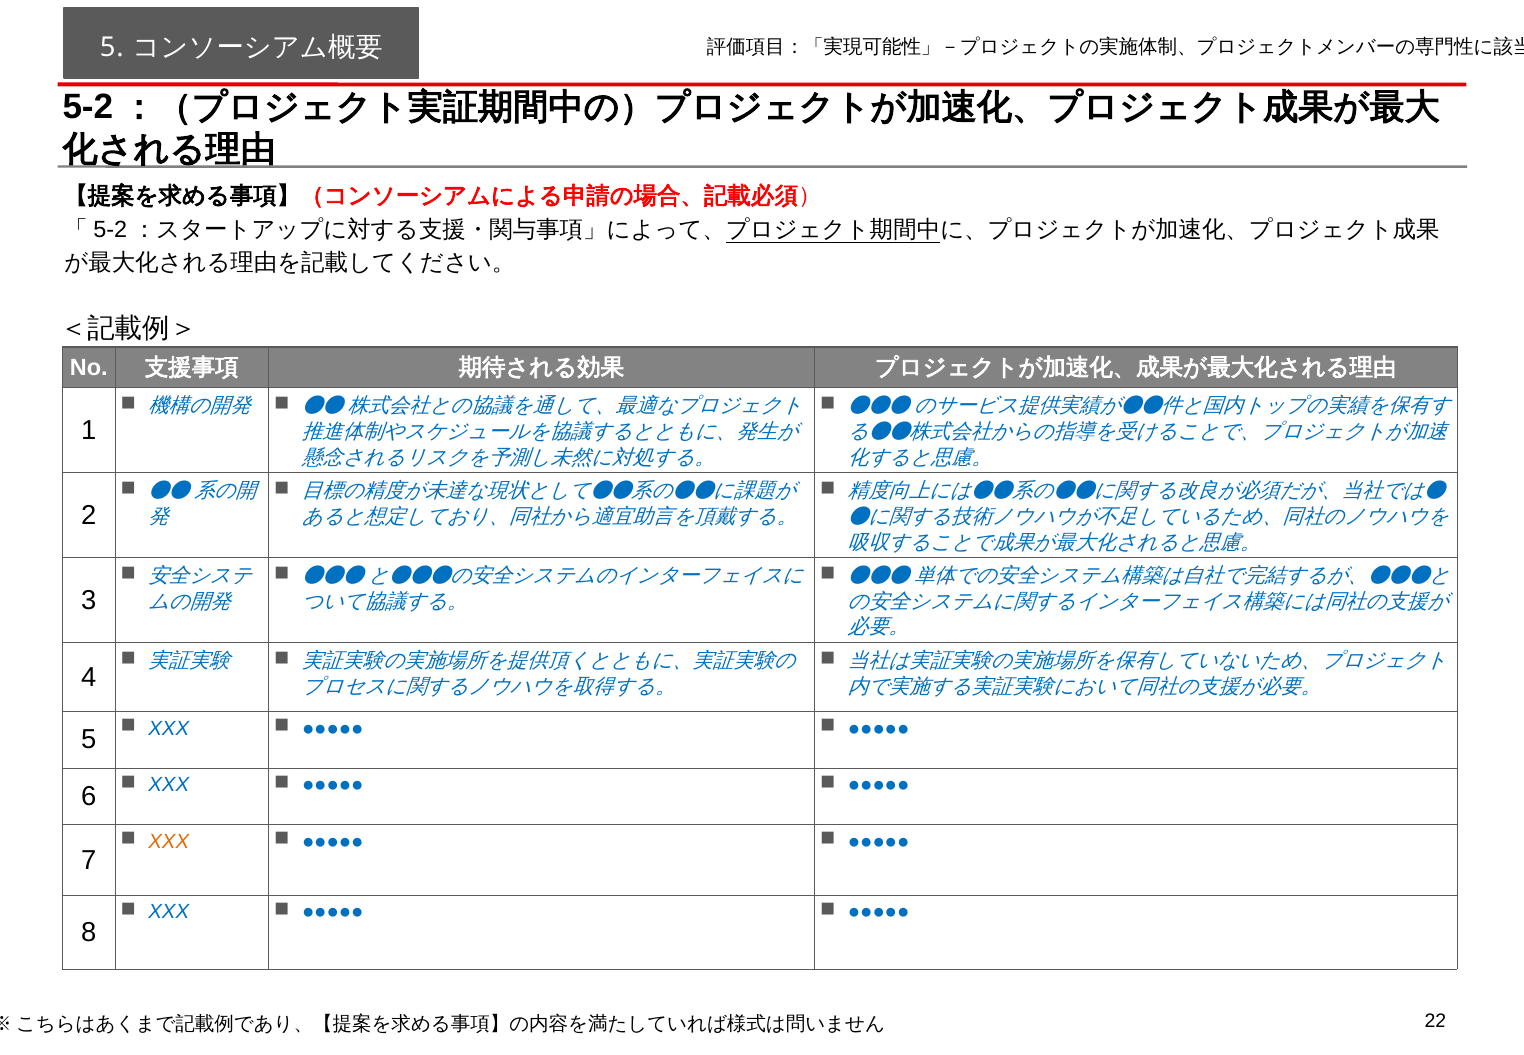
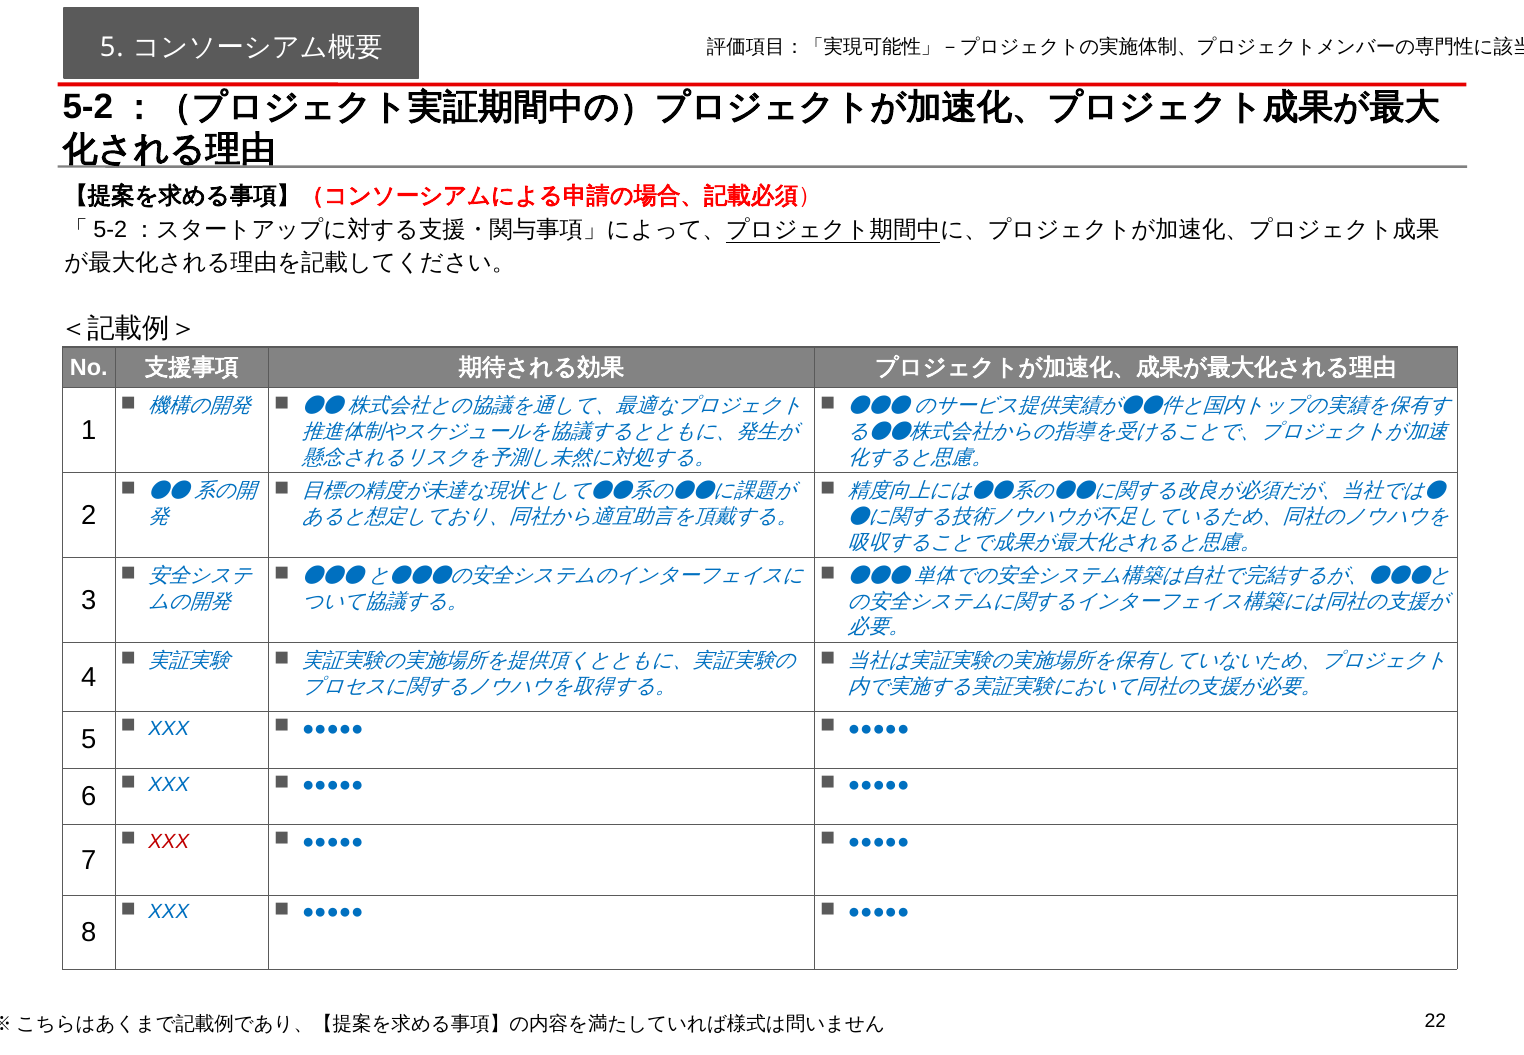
XXX colour: orange -> red (169, 842)
